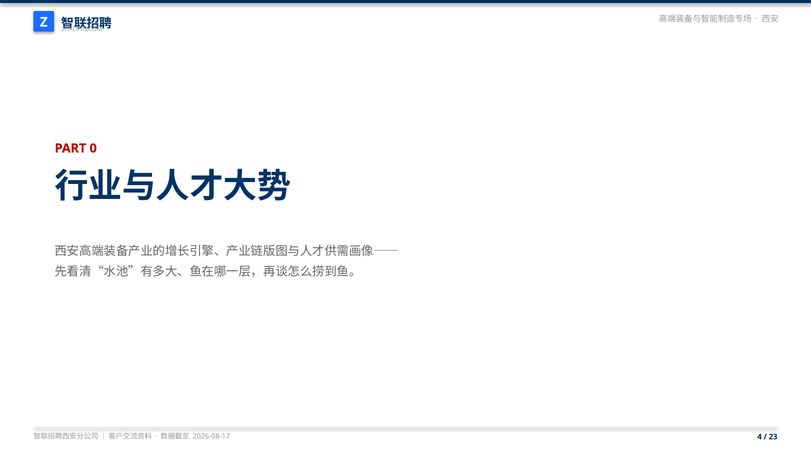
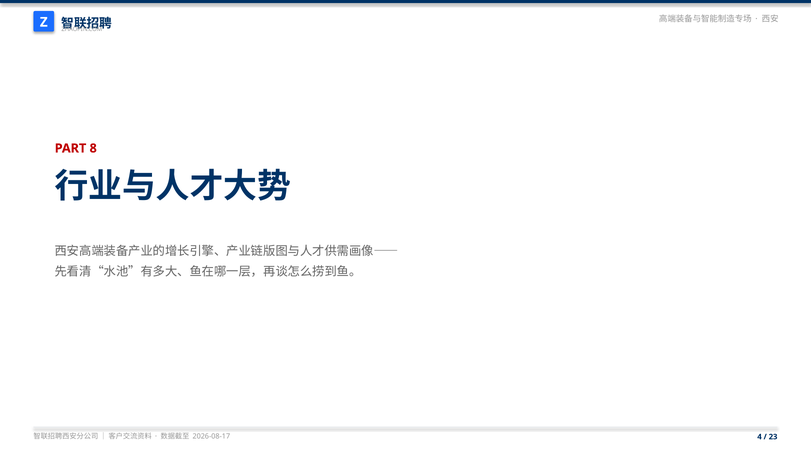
0: 0 -> 8 (93, 148)
